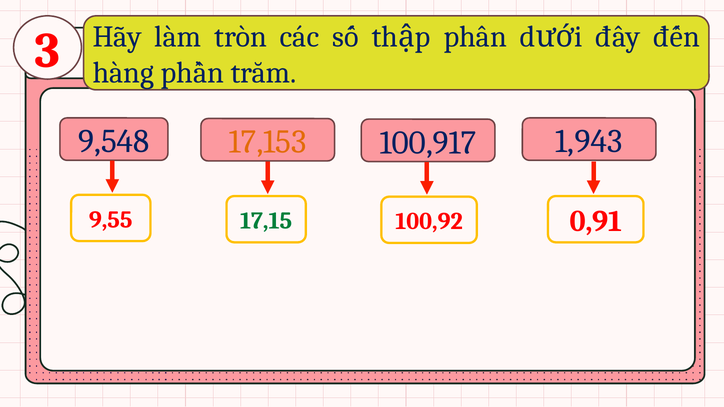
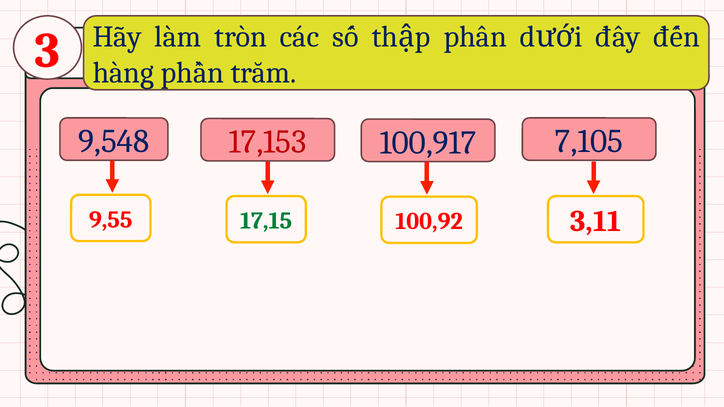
17,153 colour: orange -> red (268, 142)
1,943: 1,943 -> 7,105 (589, 141)
0,91: 0,91 -> 3,11 (596, 221)
